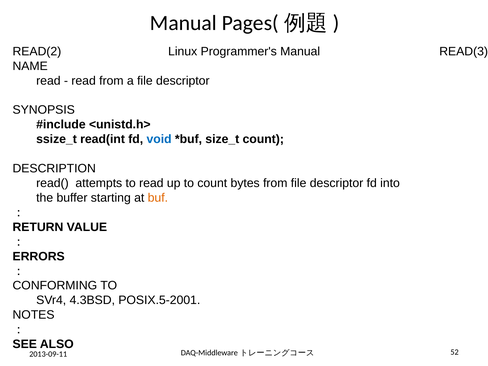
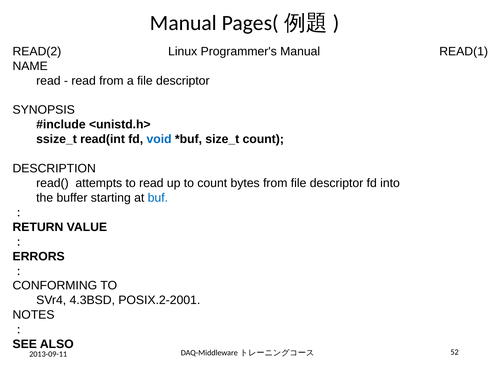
READ(3: READ(3 -> READ(1 (464, 51)
buf colour: orange -> blue (158, 198)
POSIX.5-2001: POSIX.5-2001 -> POSIX.2-2001 (159, 300)
